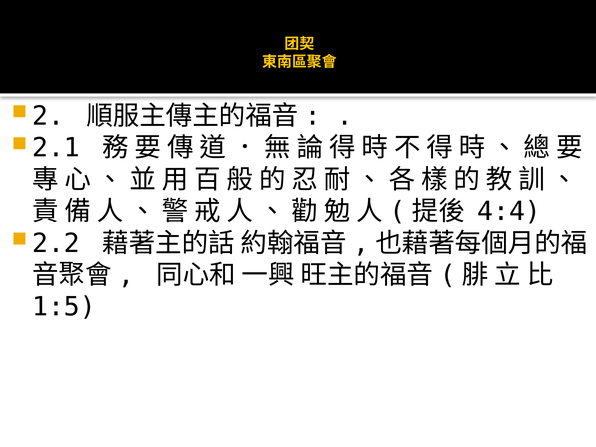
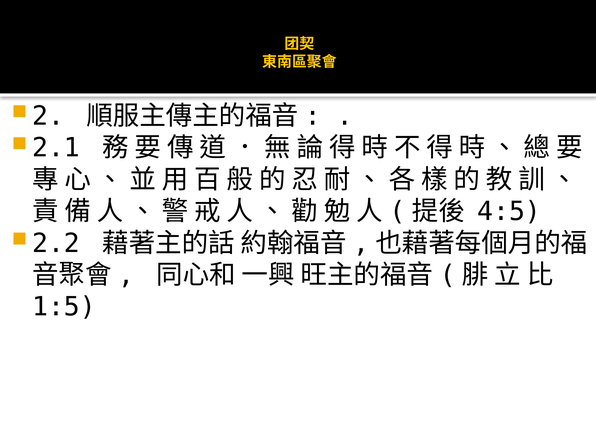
4:4: 4:4 -> 4:5 (509, 211)
